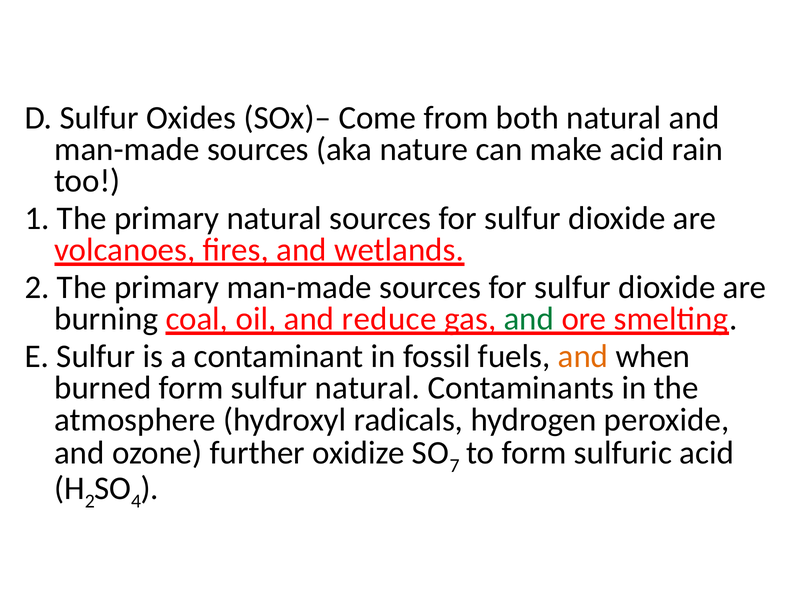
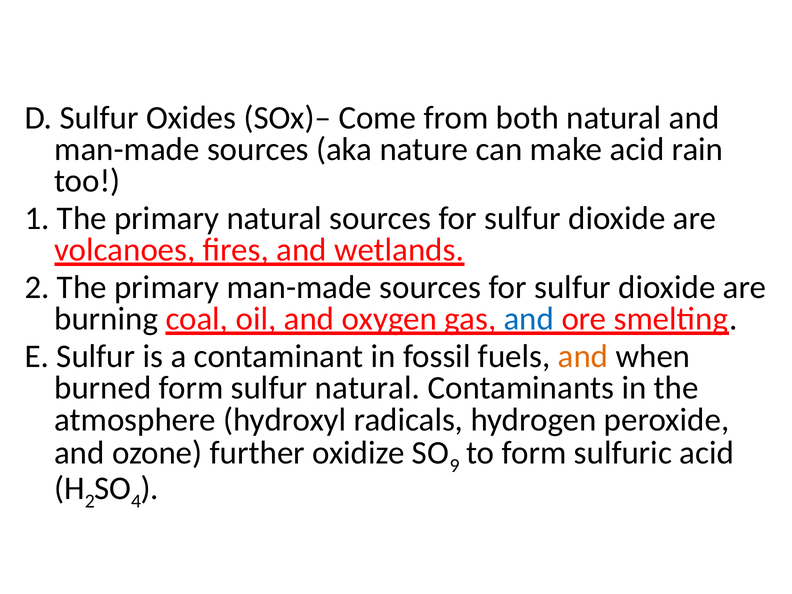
reduce: reduce -> oxygen (389, 319)
and colour: green -> blue (529, 319)
7: 7 -> 9 (455, 466)
